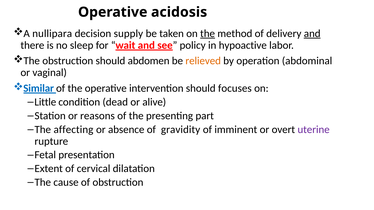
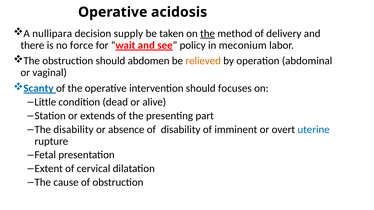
and underline: present -> none (312, 34)
sleep: sleep -> force (82, 45)
hypoactive: hypoactive -> meconium (243, 45)
Similar: Similar -> Scanty (39, 88)
reasons: reasons -> extends (98, 116)
The affecting: affecting -> disability (73, 130)
of gravidity: gravidity -> disability (181, 130)
uterine colour: purple -> blue (314, 130)
